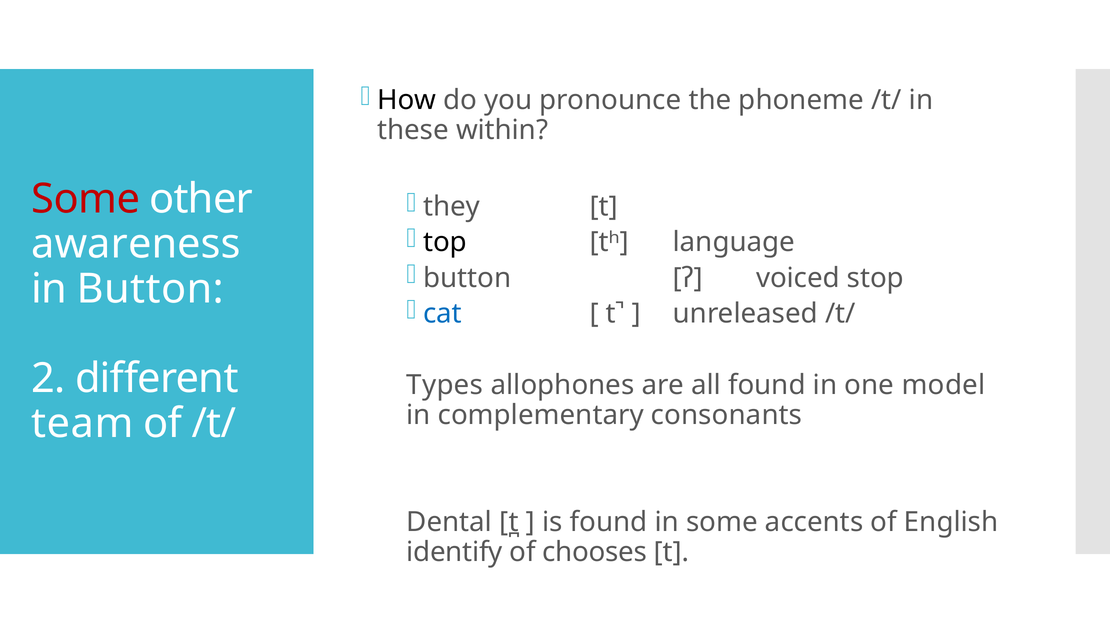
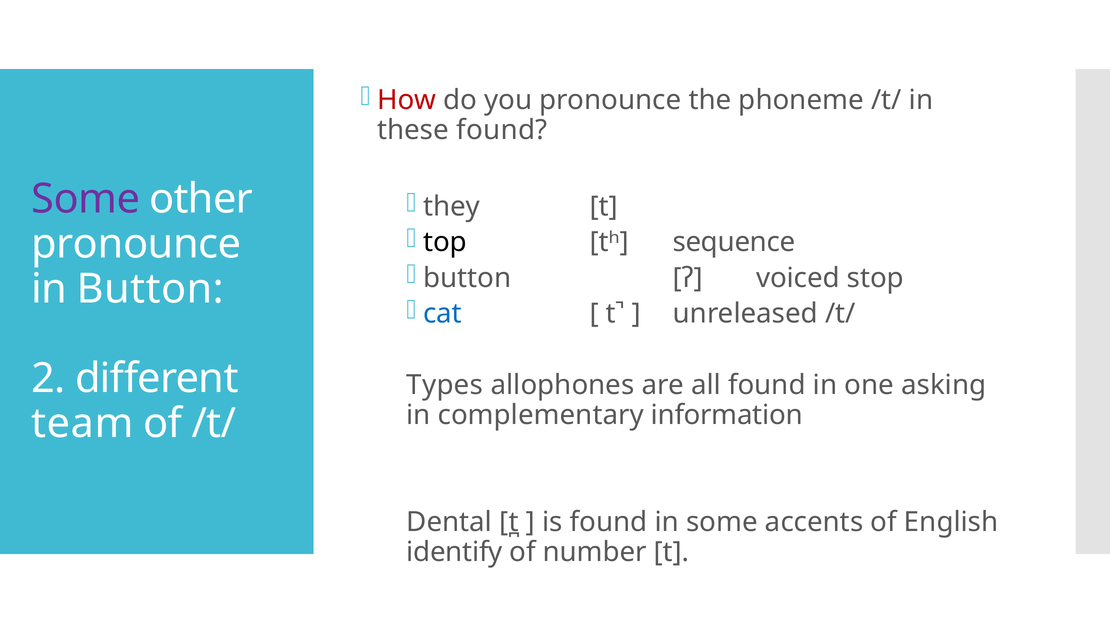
How colour: black -> red (407, 100)
these within: within -> found (502, 130)
Some colour: red -> purple (86, 199)
language: language -> sequence (734, 242)
awareness: awareness -> pronounce (136, 244)
model: model -> asking (944, 385)
consonants: consonants -> information (727, 415)
chooses: chooses -> number (595, 552)
